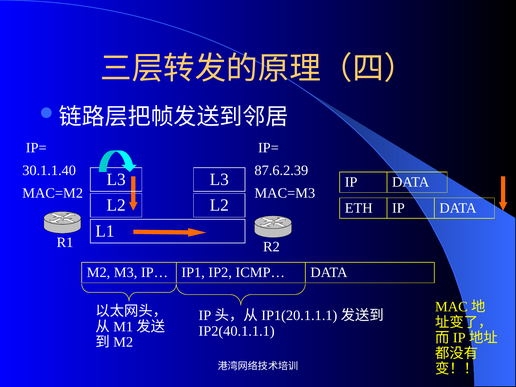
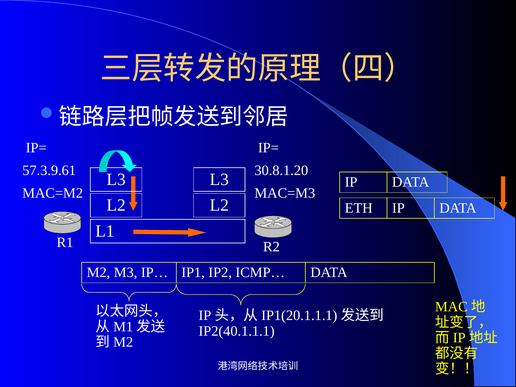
30.1.1.40: 30.1.1.40 -> 57.3.9.61 (49, 170)
87.6.2.39: 87.6.2.39 -> 30.8.1.20 (281, 170)
